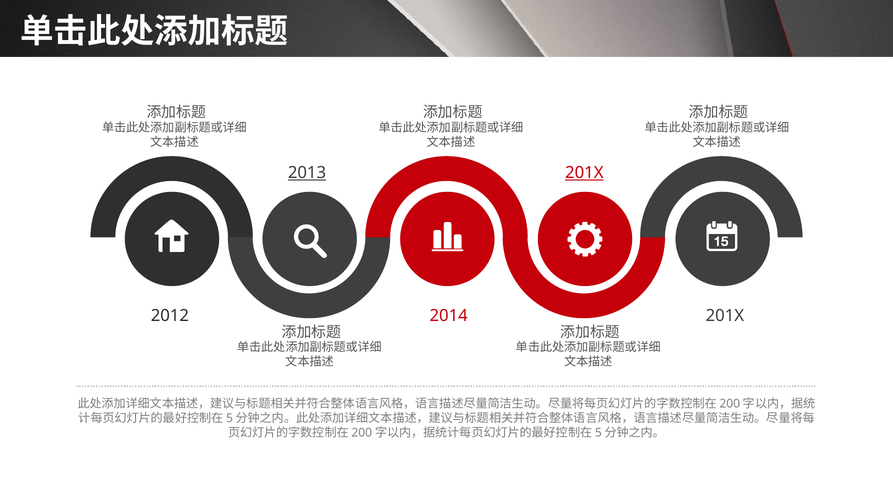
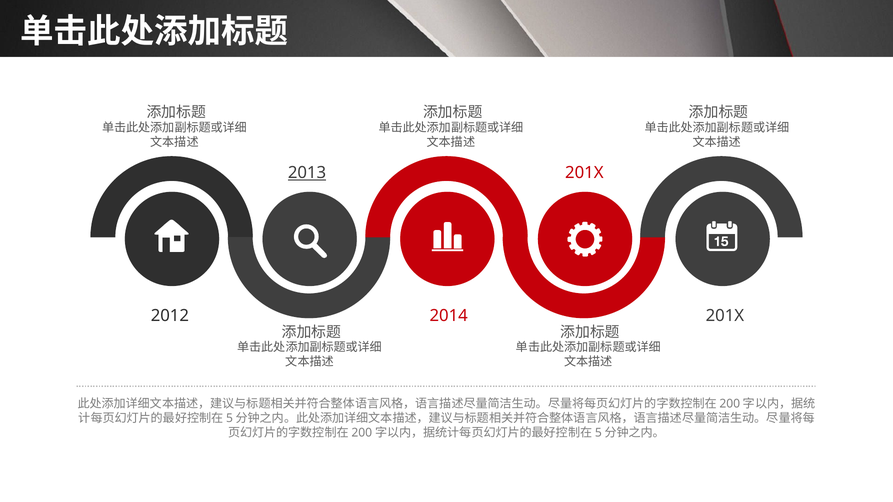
201X underline: present -> none (584, 173)
